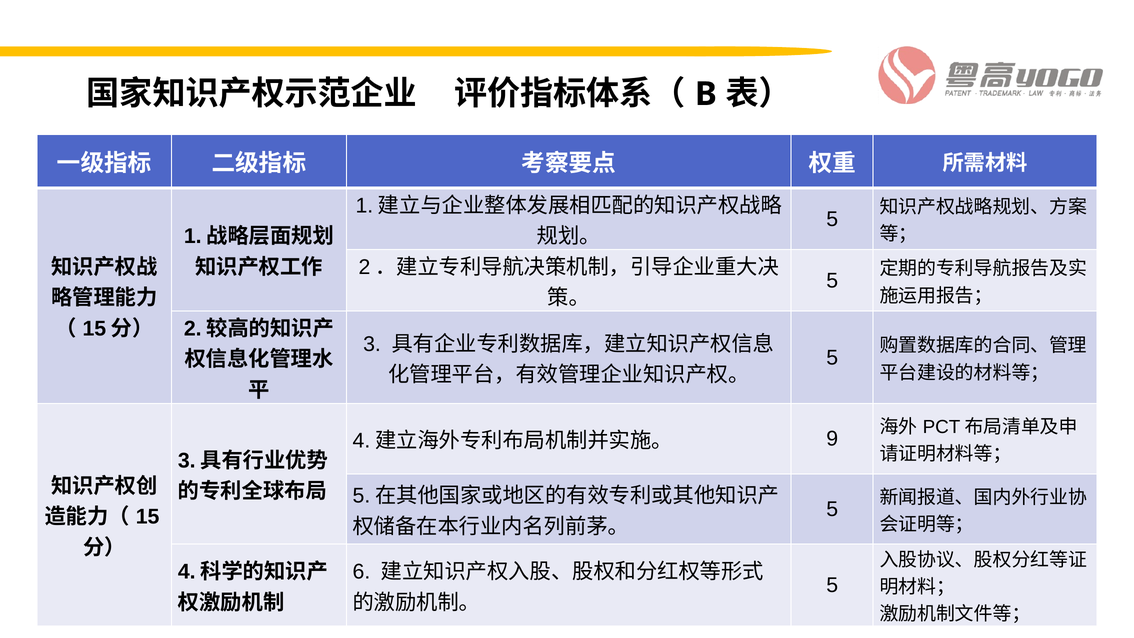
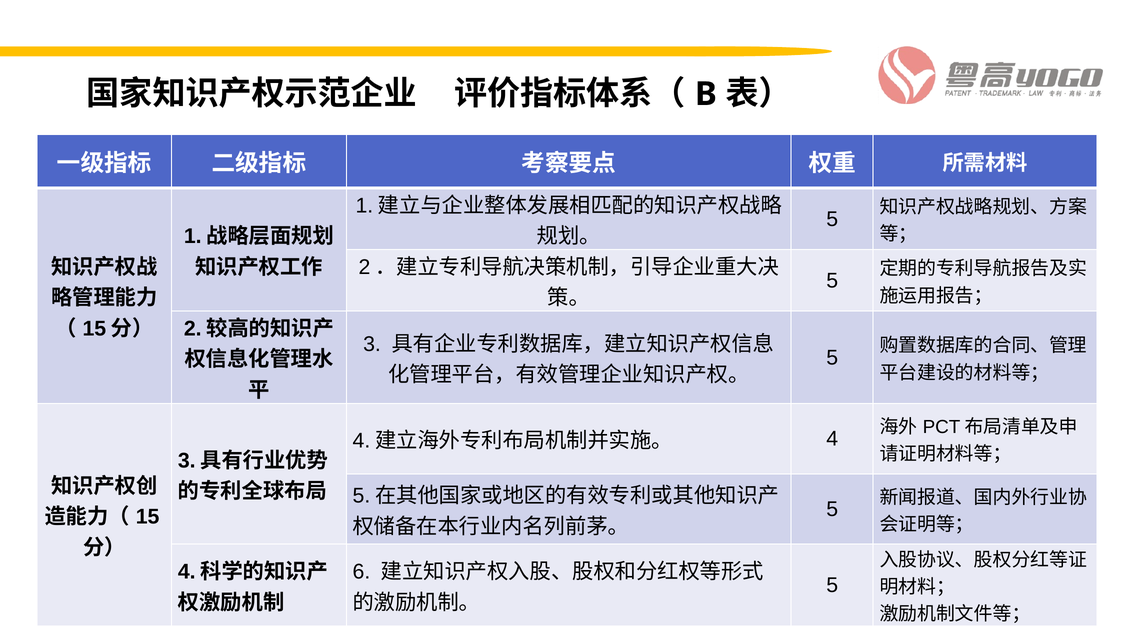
9: 9 -> 4 (832, 439)
